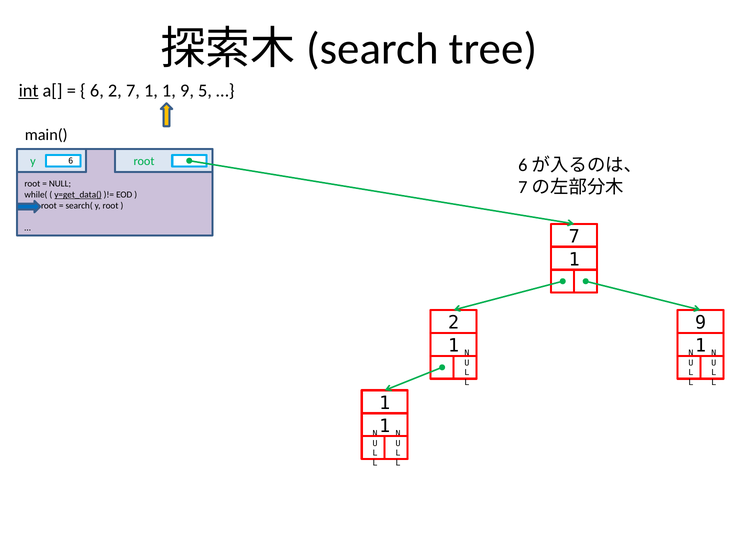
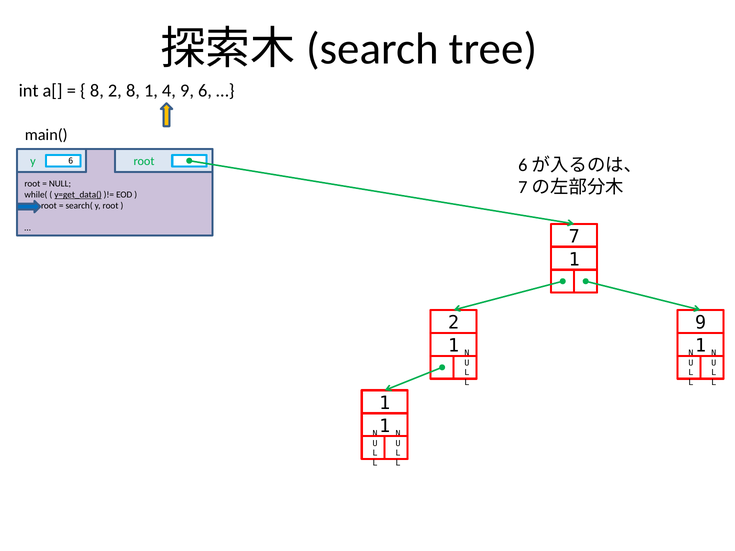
int underline: present -> none (29, 91)
6: 6 -> 8 (97, 91)
2 7: 7 -> 8 (133, 91)
1 1: 1 -> 4 (169, 91)
9 5: 5 -> 6 (205, 91)
